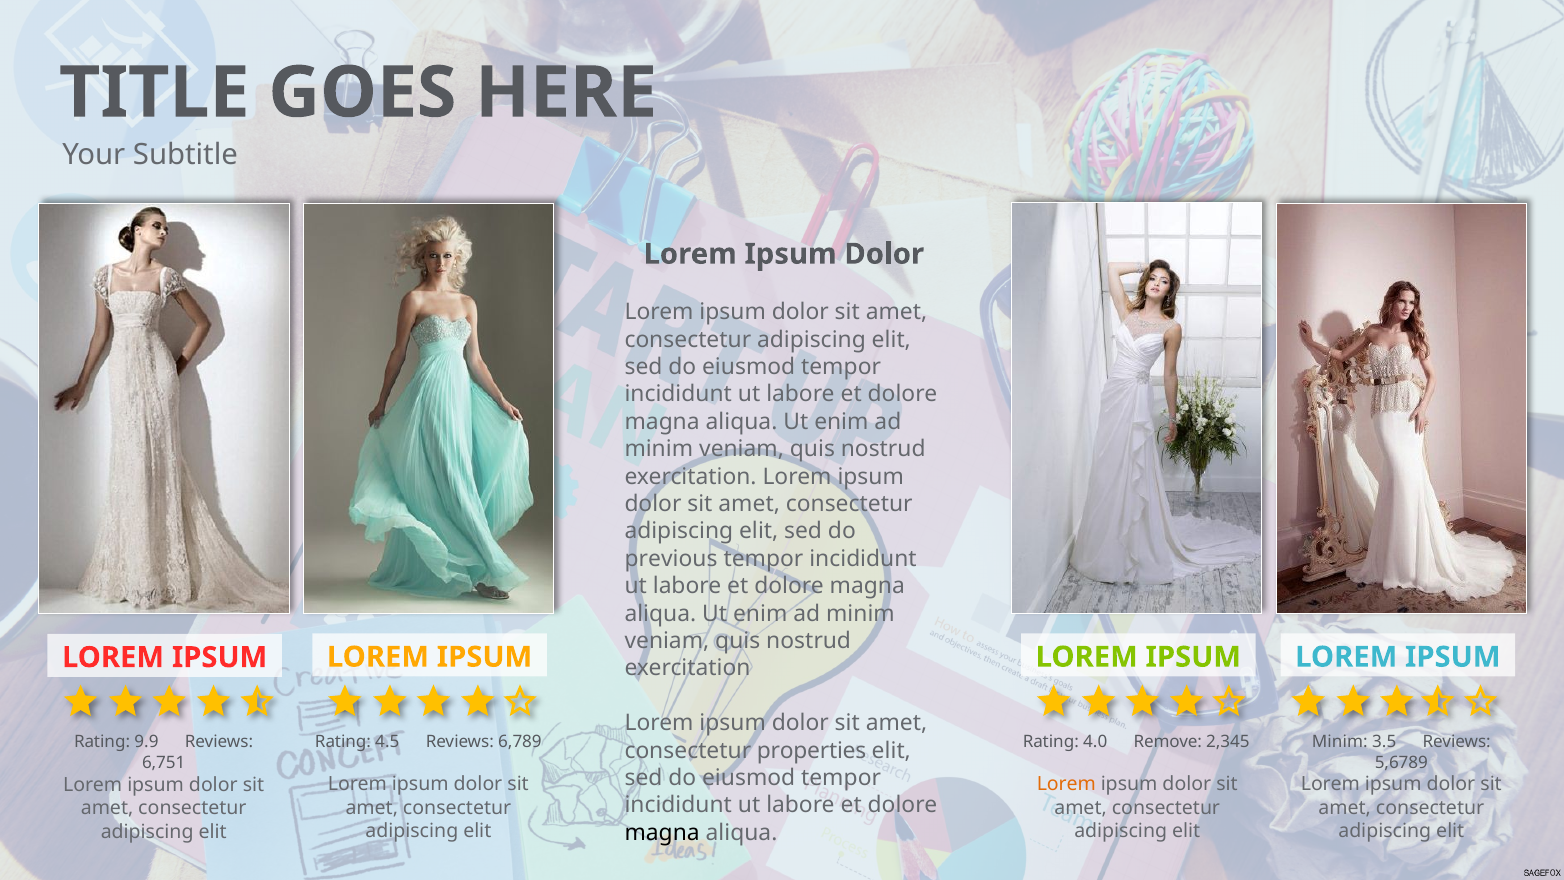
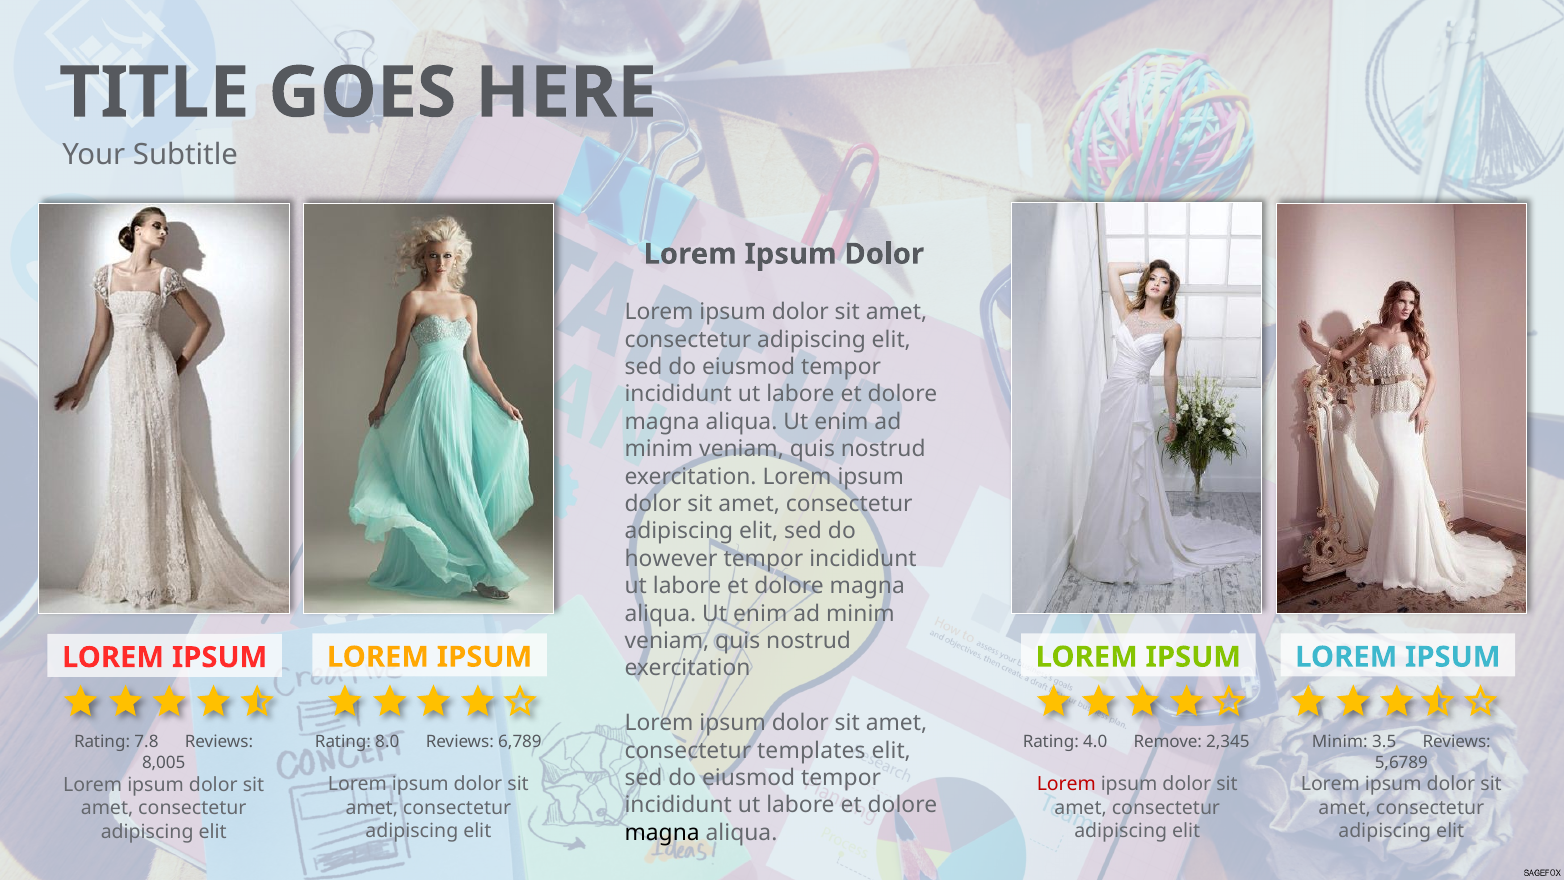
previous: previous -> however (671, 559)
4.5: 4.5 -> 8.0 (387, 742)
9.9: 9.9 -> 7.8 (146, 742)
properties: properties -> templates (811, 750)
6,751: 6,751 -> 8,005 (164, 762)
Lorem colour: orange -> red (1066, 784)
